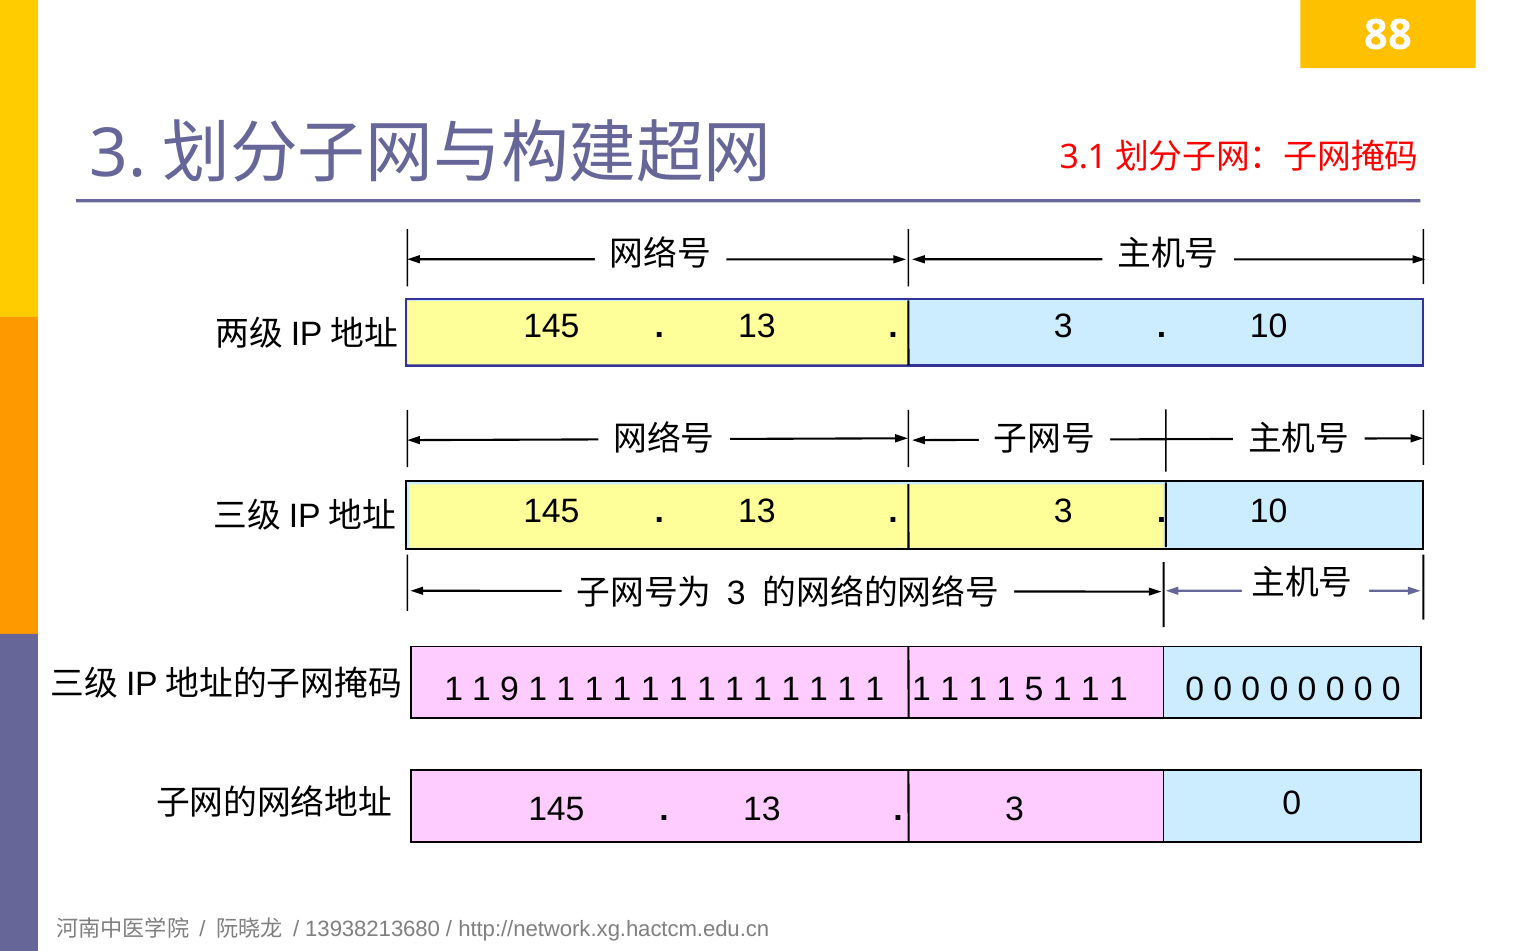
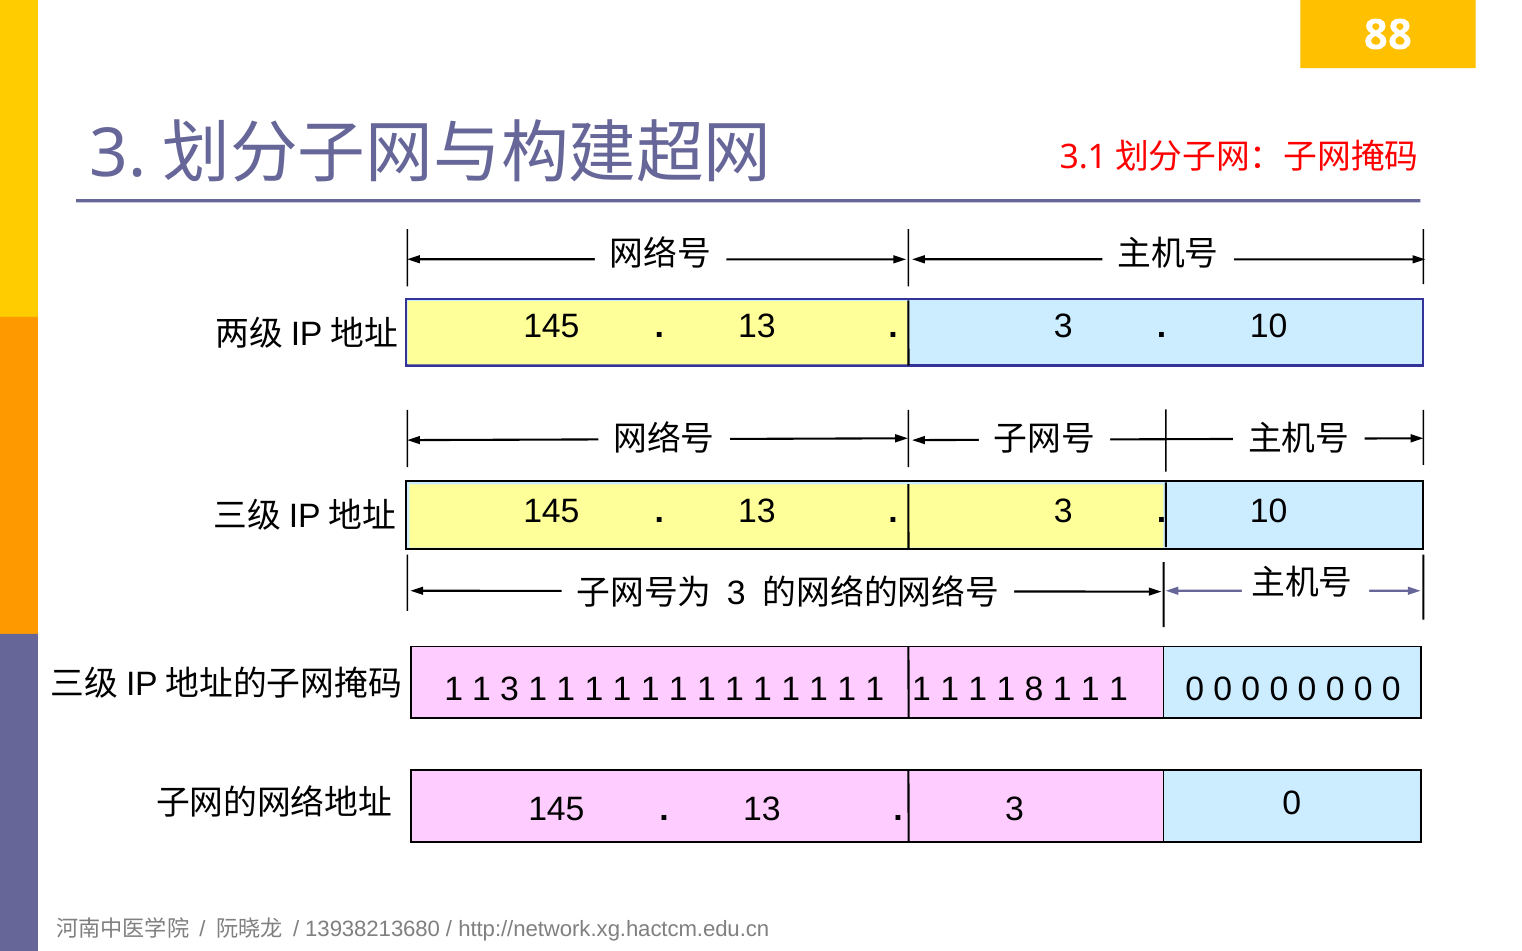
1 9: 9 -> 3 (510, 690)
5: 5 -> 8 (1034, 690)
